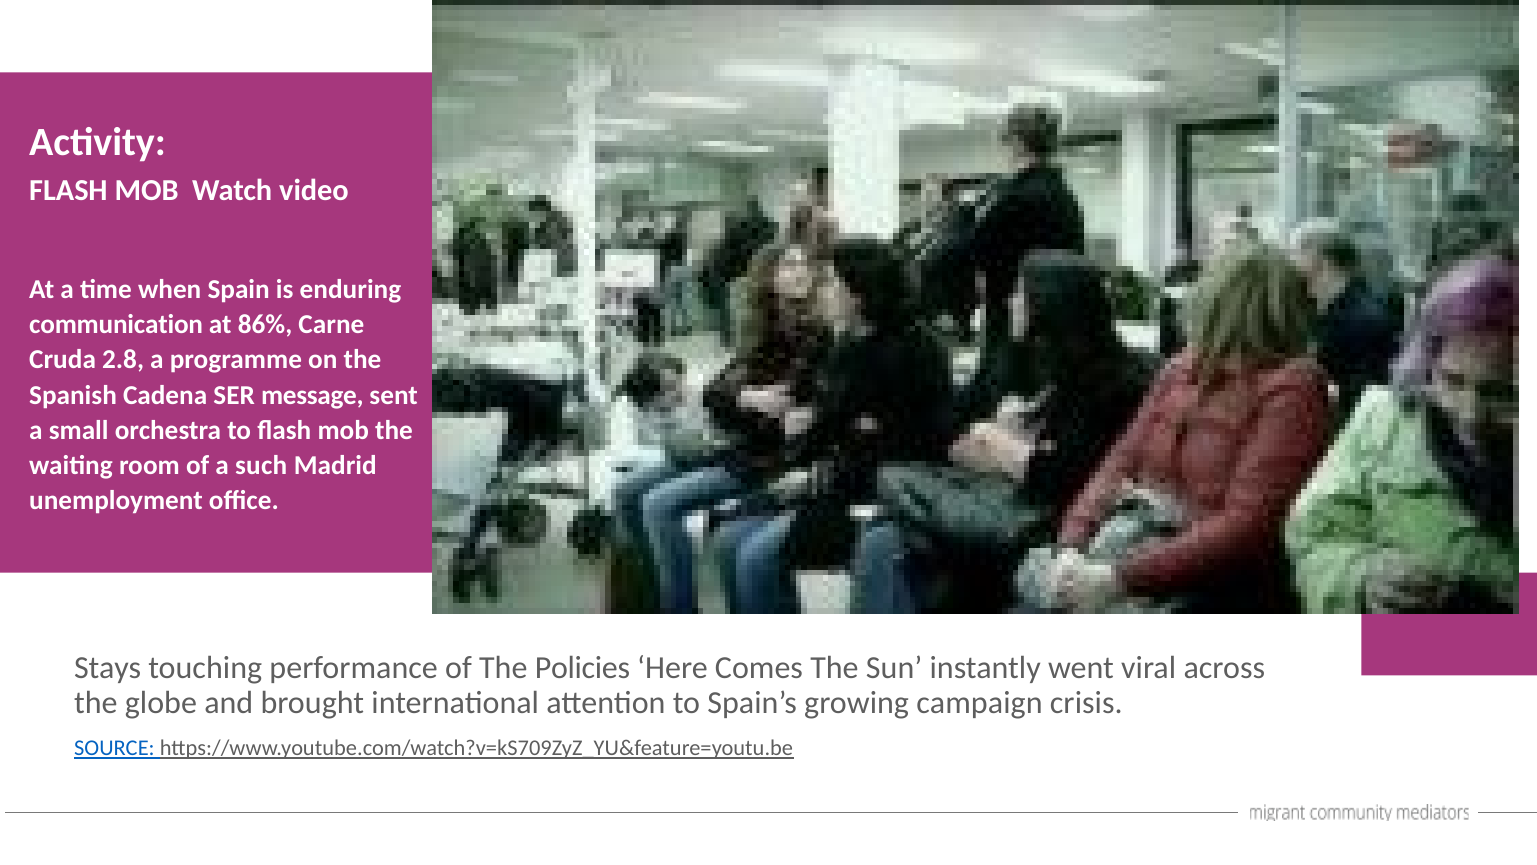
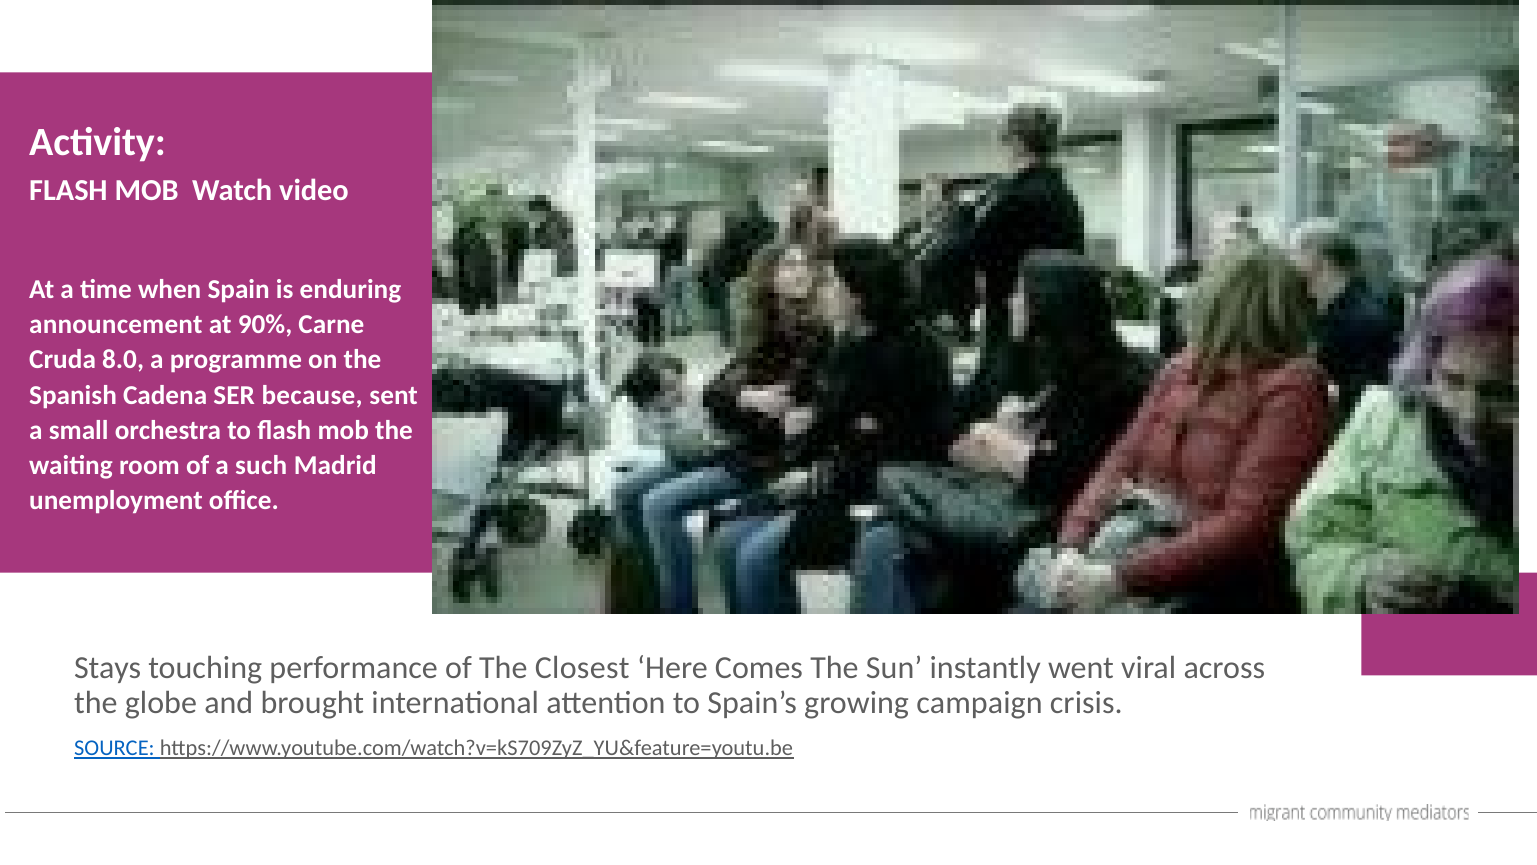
communication: communication -> announcement (116, 324)
86%: 86% -> 90% (265, 324)
2.8: 2.8 -> 8.0 (123, 360)
message: message -> because (312, 395)
Policies: Policies -> Closest (582, 668)
